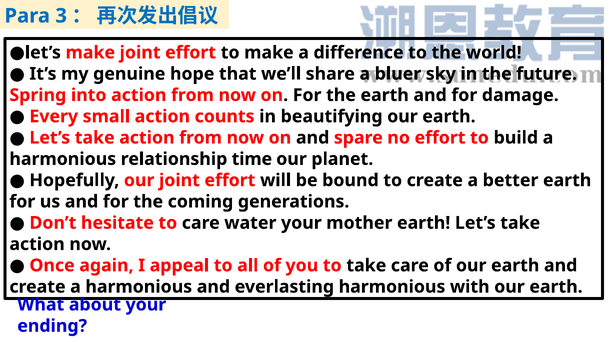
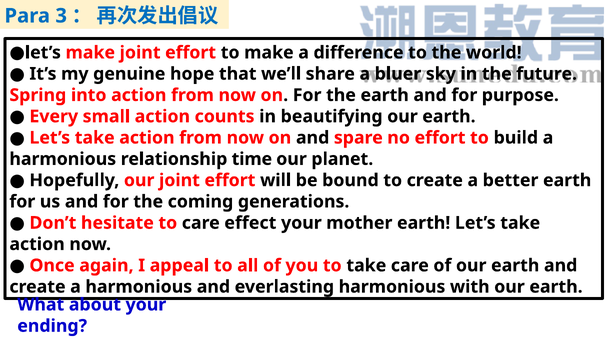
damage: damage -> purpose (520, 95)
water: water -> effect (250, 223)
